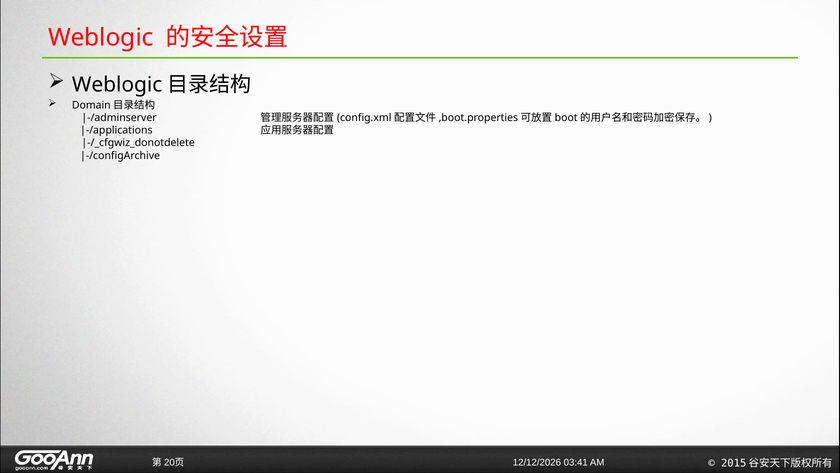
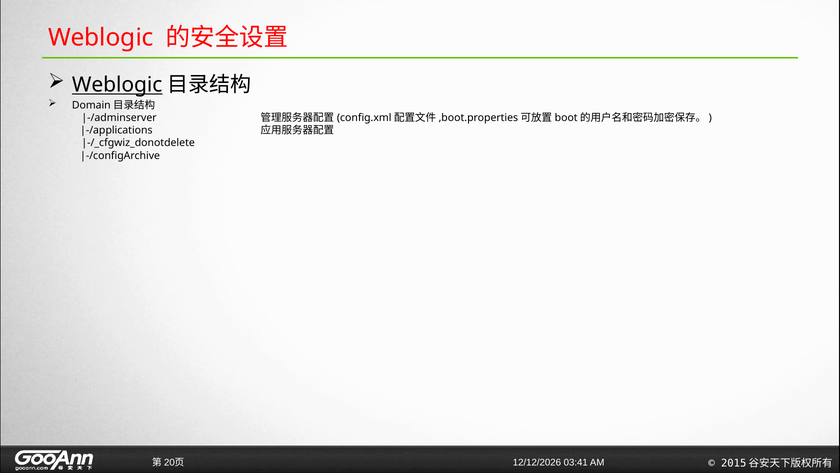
Weblogic underline: none -> present (117, 85)
